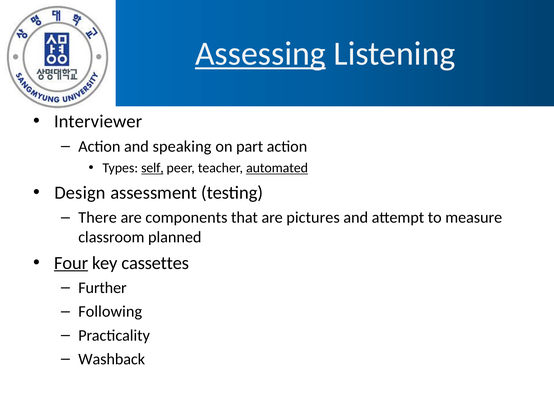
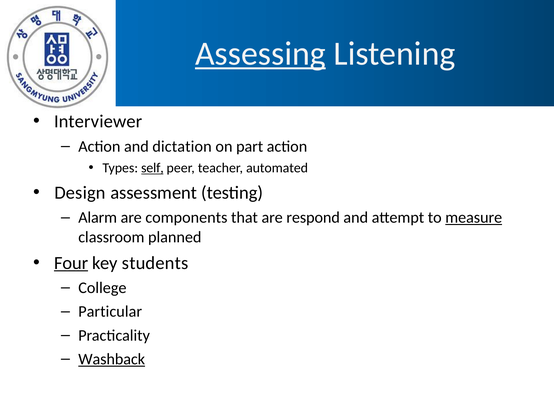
speaking: speaking -> dictation (182, 146)
automated underline: present -> none (277, 168)
There: There -> Alarm (98, 217)
pictures: pictures -> respond (313, 217)
measure underline: none -> present (474, 217)
cassettes: cassettes -> students (155, 263)
Further: Further -> College (102, 288)
Following: Following -> Particular (110, 311)
Washback underline: none -> present (112, 359)
